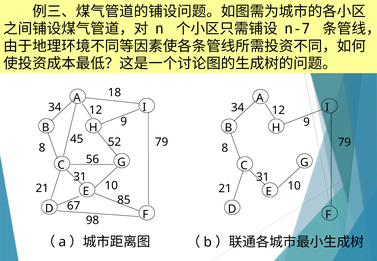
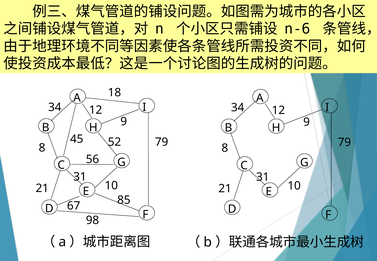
n-7: n-7 -> n-6 (297, 29)
